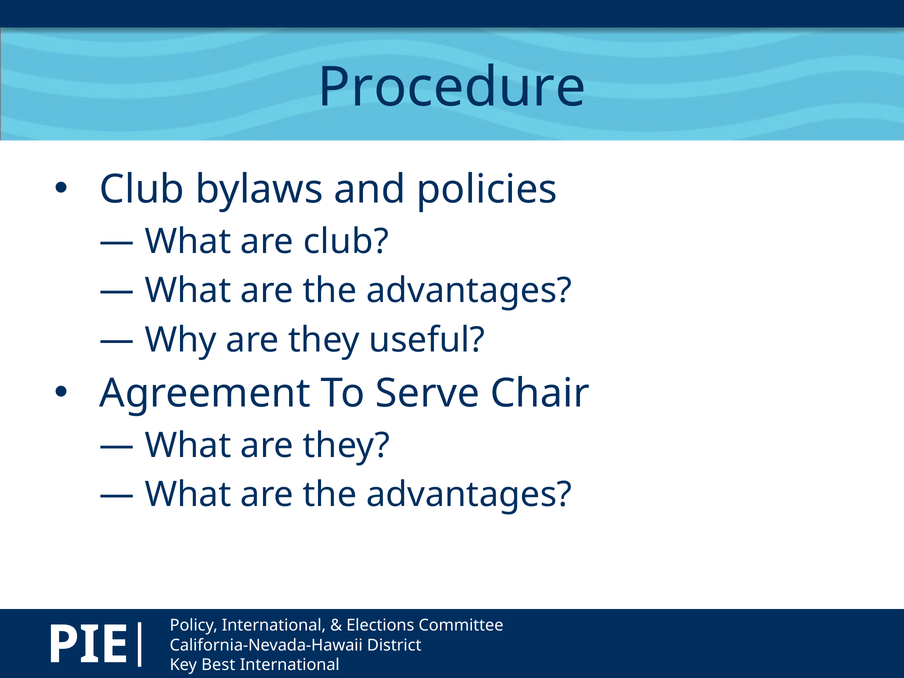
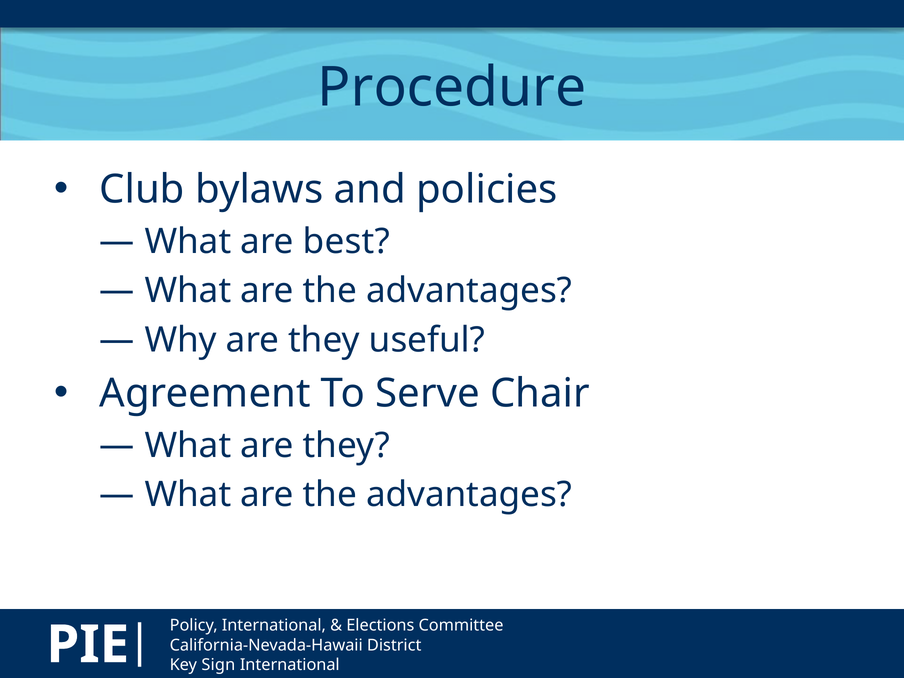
are club: club -> best (346, 242)
Best: Best -> Sign (218, 665)
